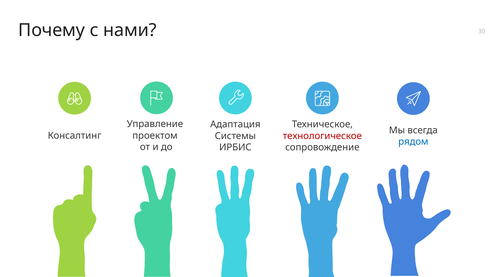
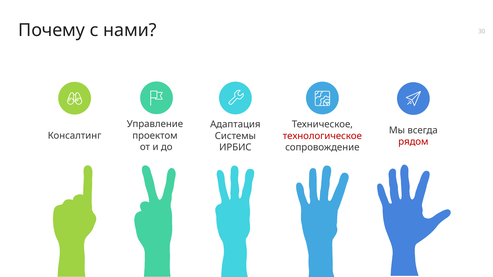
рядом colour: blue -> red (413, 142)
